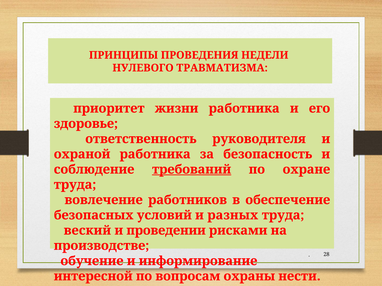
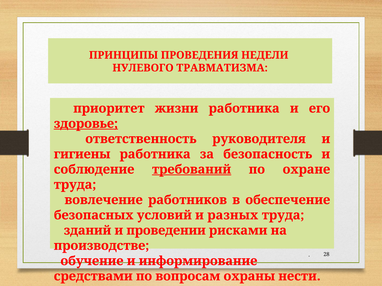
здоровье underline: none -> present (86, 124)
охраной: охраной -> гигиены (82, 154)
веский: веский -> зданий (87, 231)
интересной: интересной -> средствами (93, 277)
